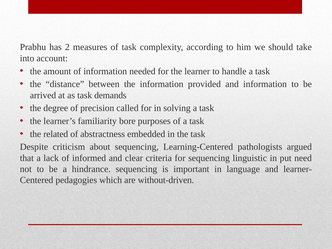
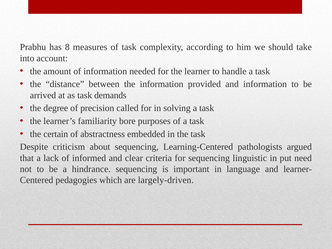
2: 2 -> 8 (67, 47)
related: related -> certain (56, 134)
without-driven: without-driven -> largely-driven (166, 180)
